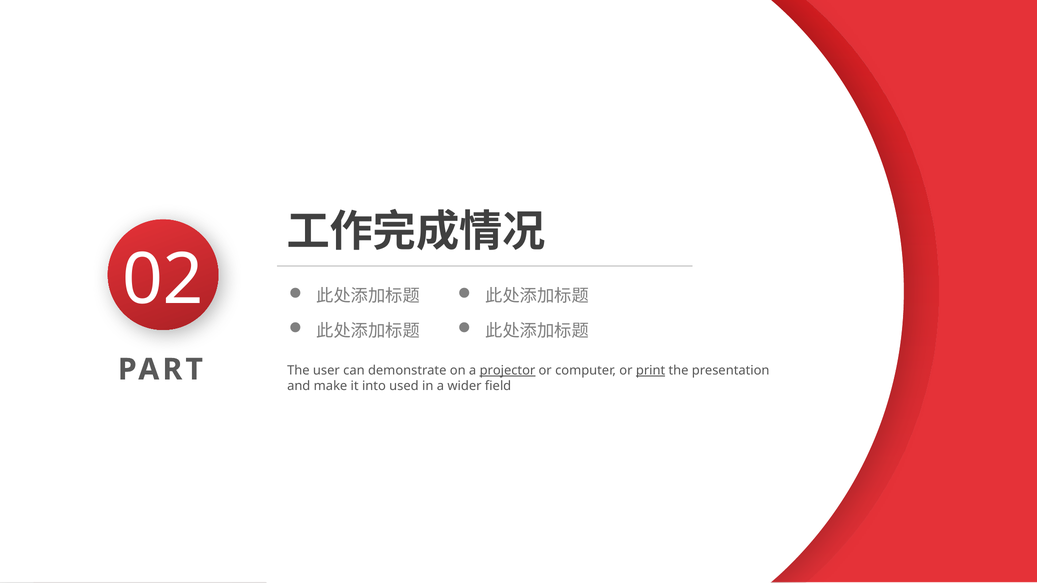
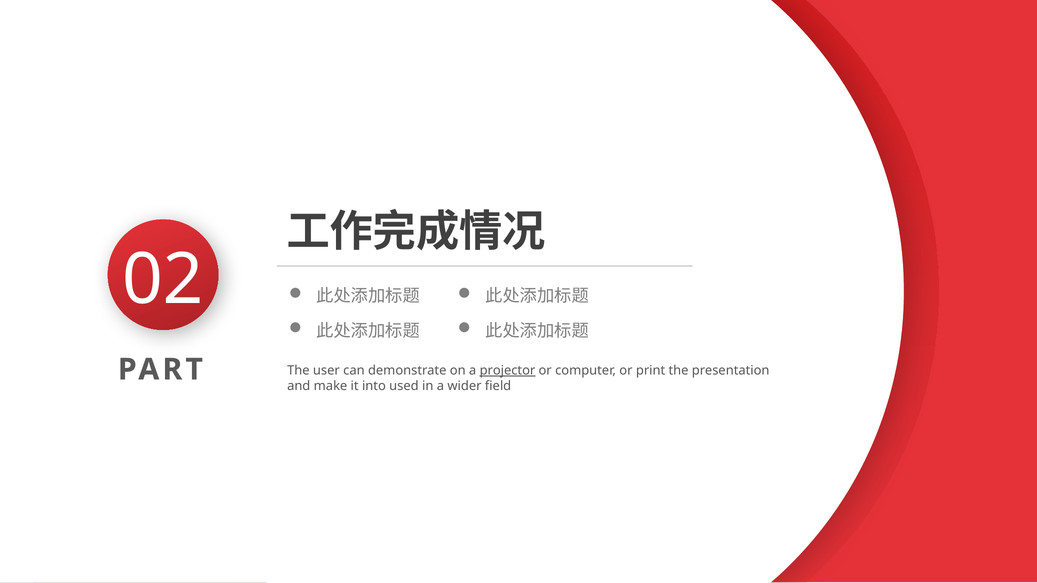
print underline: present -> none (651, 371)
